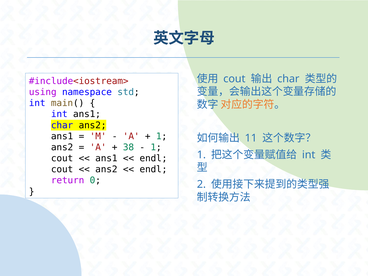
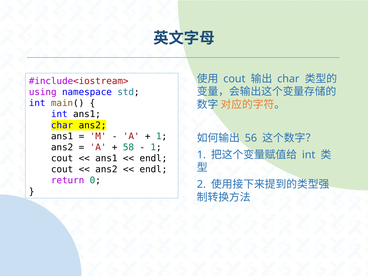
11: 11 -> 56 (251, 138)
38: 38 -> 58 (128, 147)
